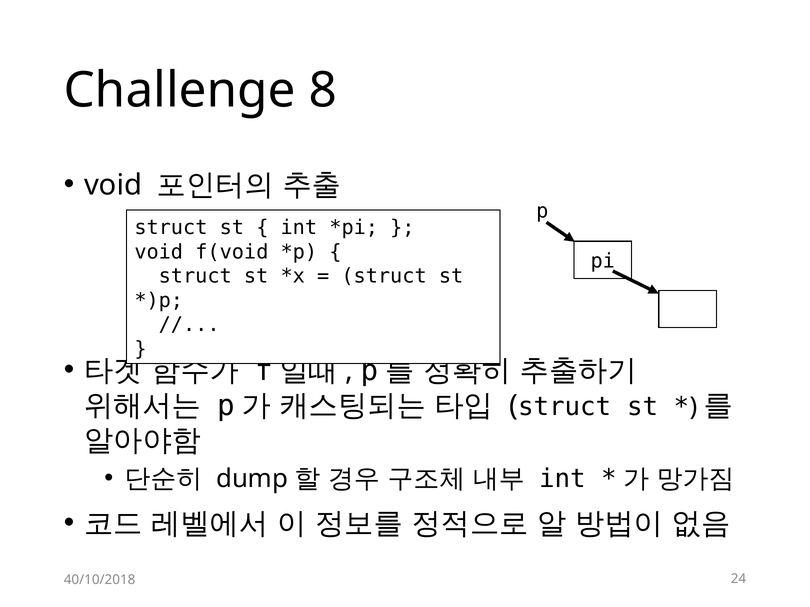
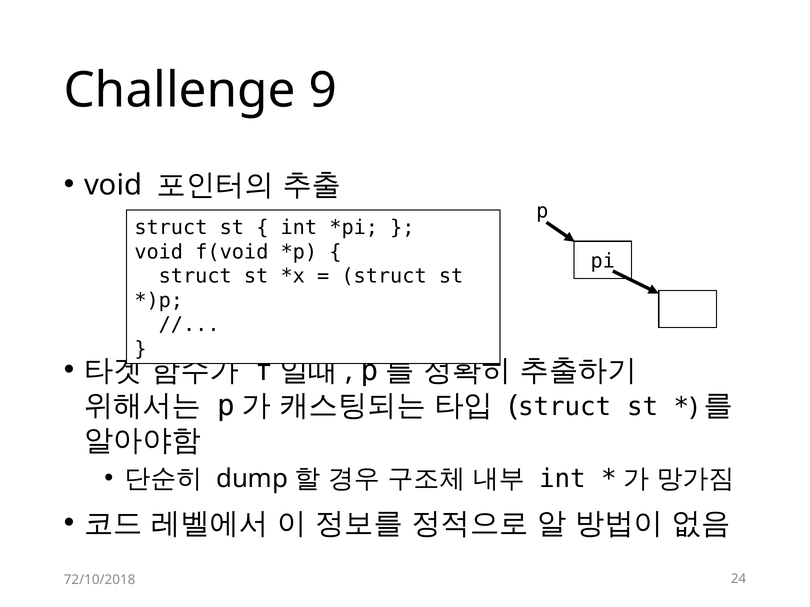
8: 8 -> 9 (323, 91)
40/10/2018: 40/10/2018 -> 72/10/2018 (100, 580)
